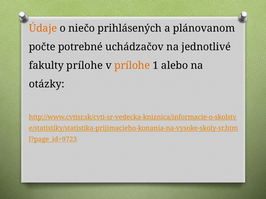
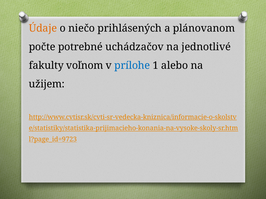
fakulty prílohe: prílohe -> voľnom (85, 66)
prílohe colour: orange -> blue (132, 66)
otázky: otázky -> užijem (47, 84)
